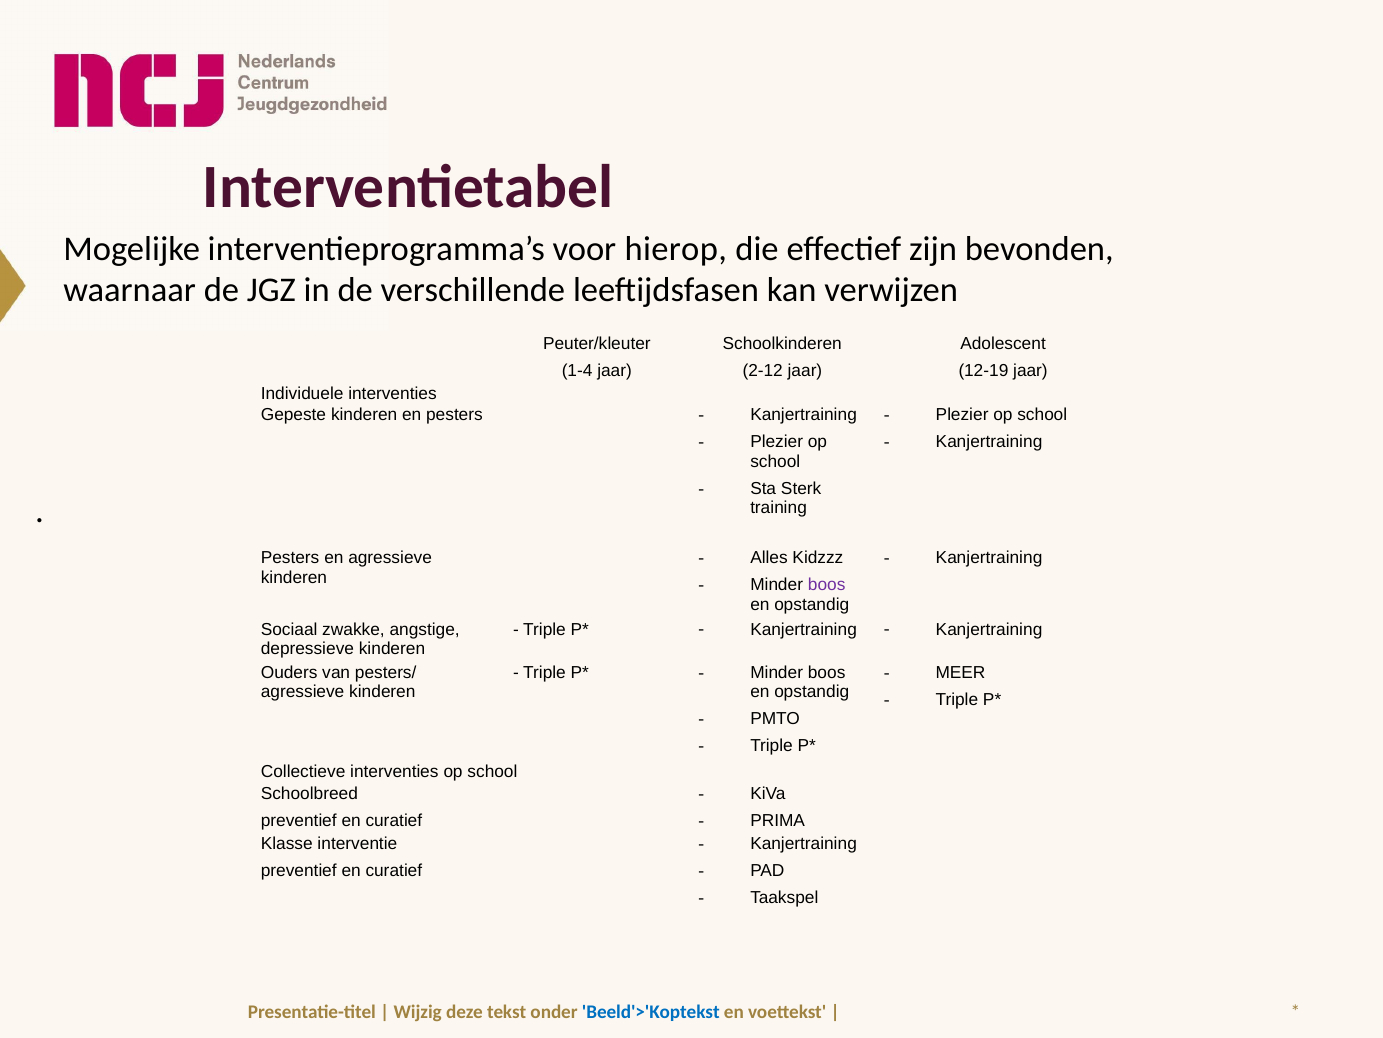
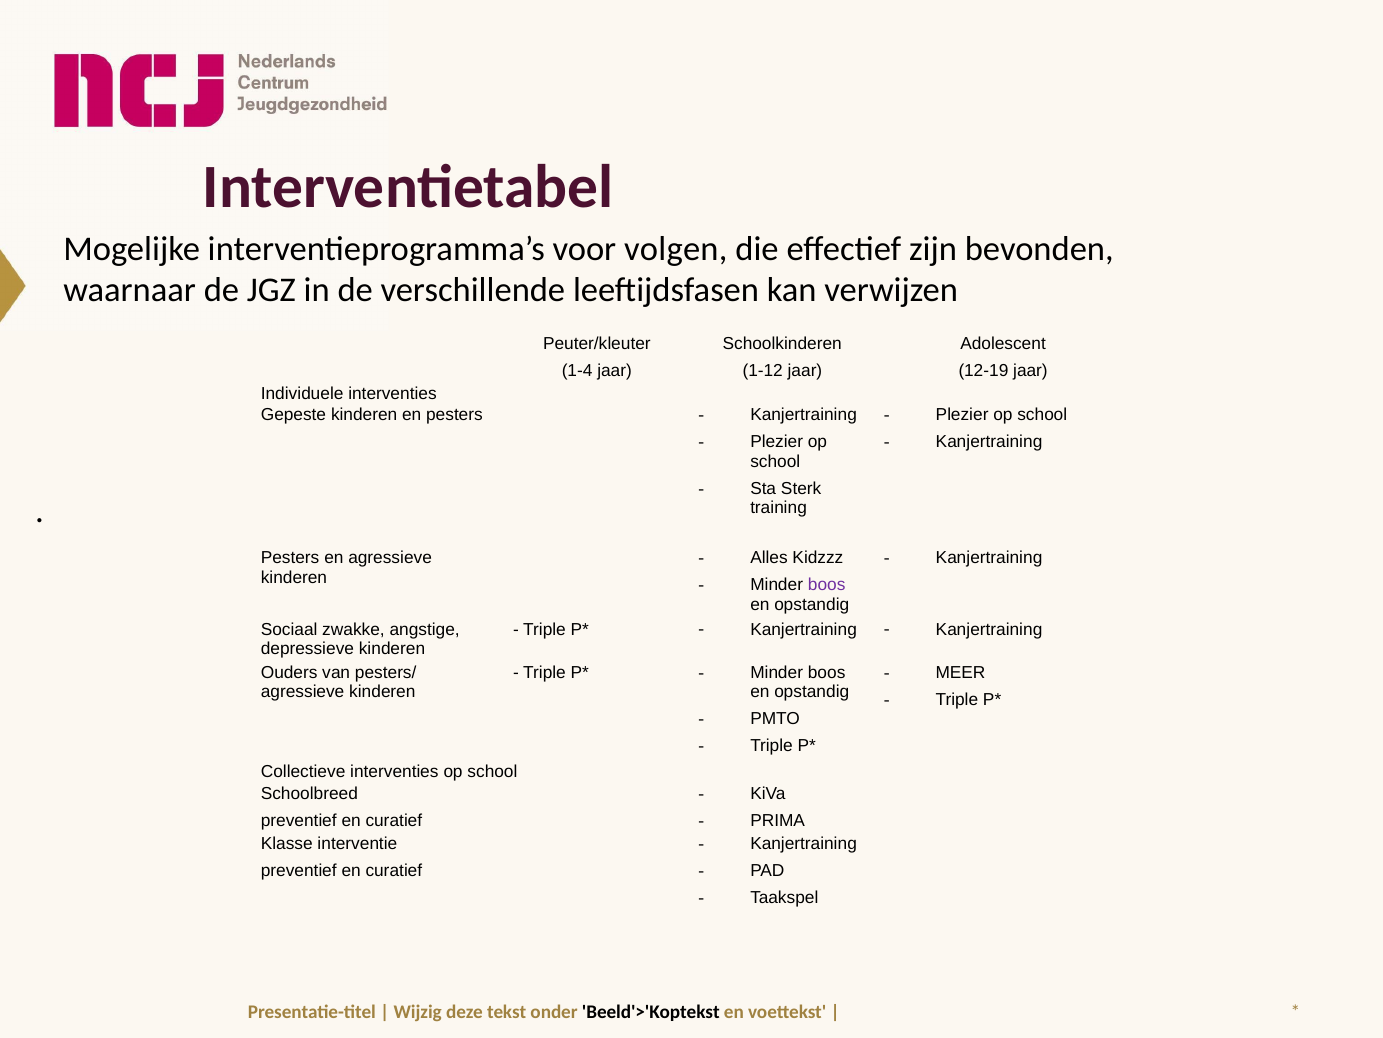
hierop: hierop -> volgen (676, 249)
2-12: 2-12 -> 1-12 (763, 371)
Beeld'>'Koptekst colour: blue -> black (651, 1011)
